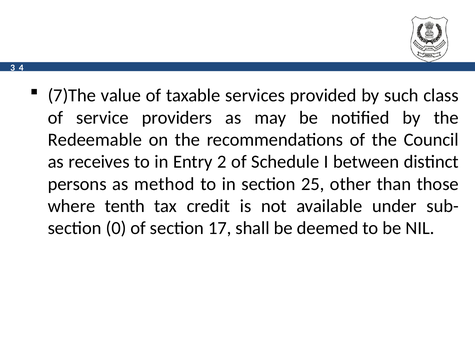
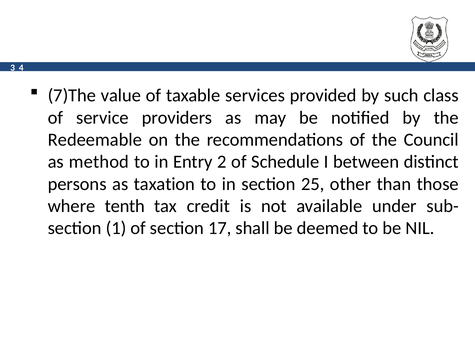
receives: receives -> method (99, 162)
method: method -> taxation (164, 184)
0: 0 -> 1 (116, 228)
